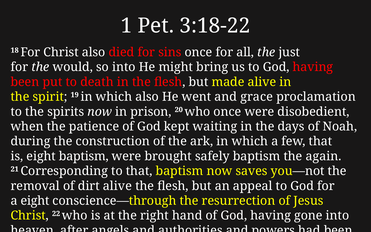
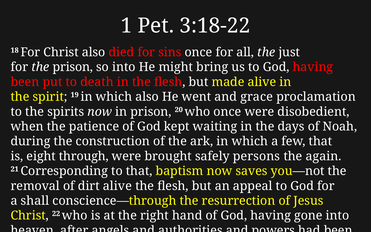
the would: would -> prison (73, 67)
eight baptism: baptism -> through (84, 156)
safely baptism: baptism -> persons (256, 156)
a eight: eight -> shall (35, 201)
